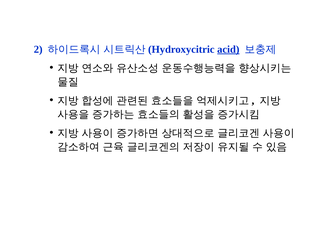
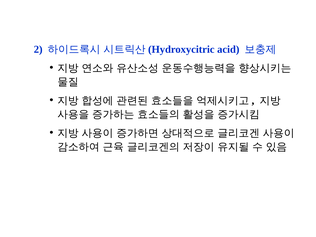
acid underline: present -> none (228, 49)
